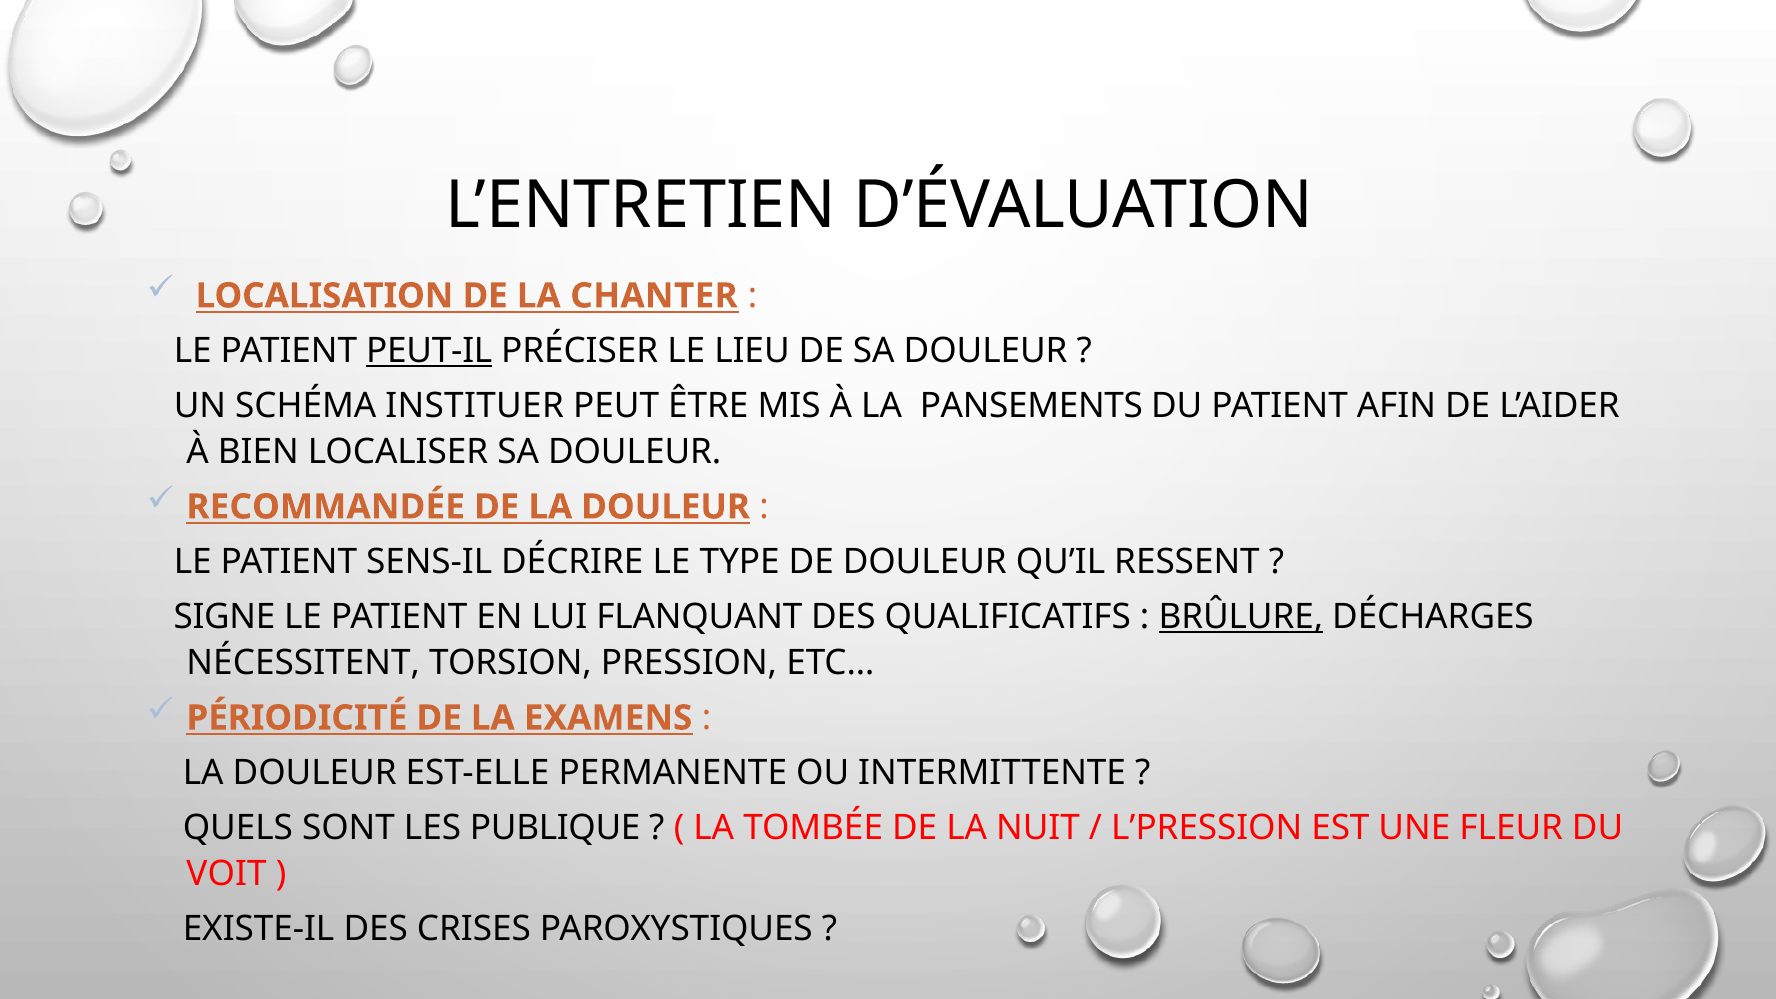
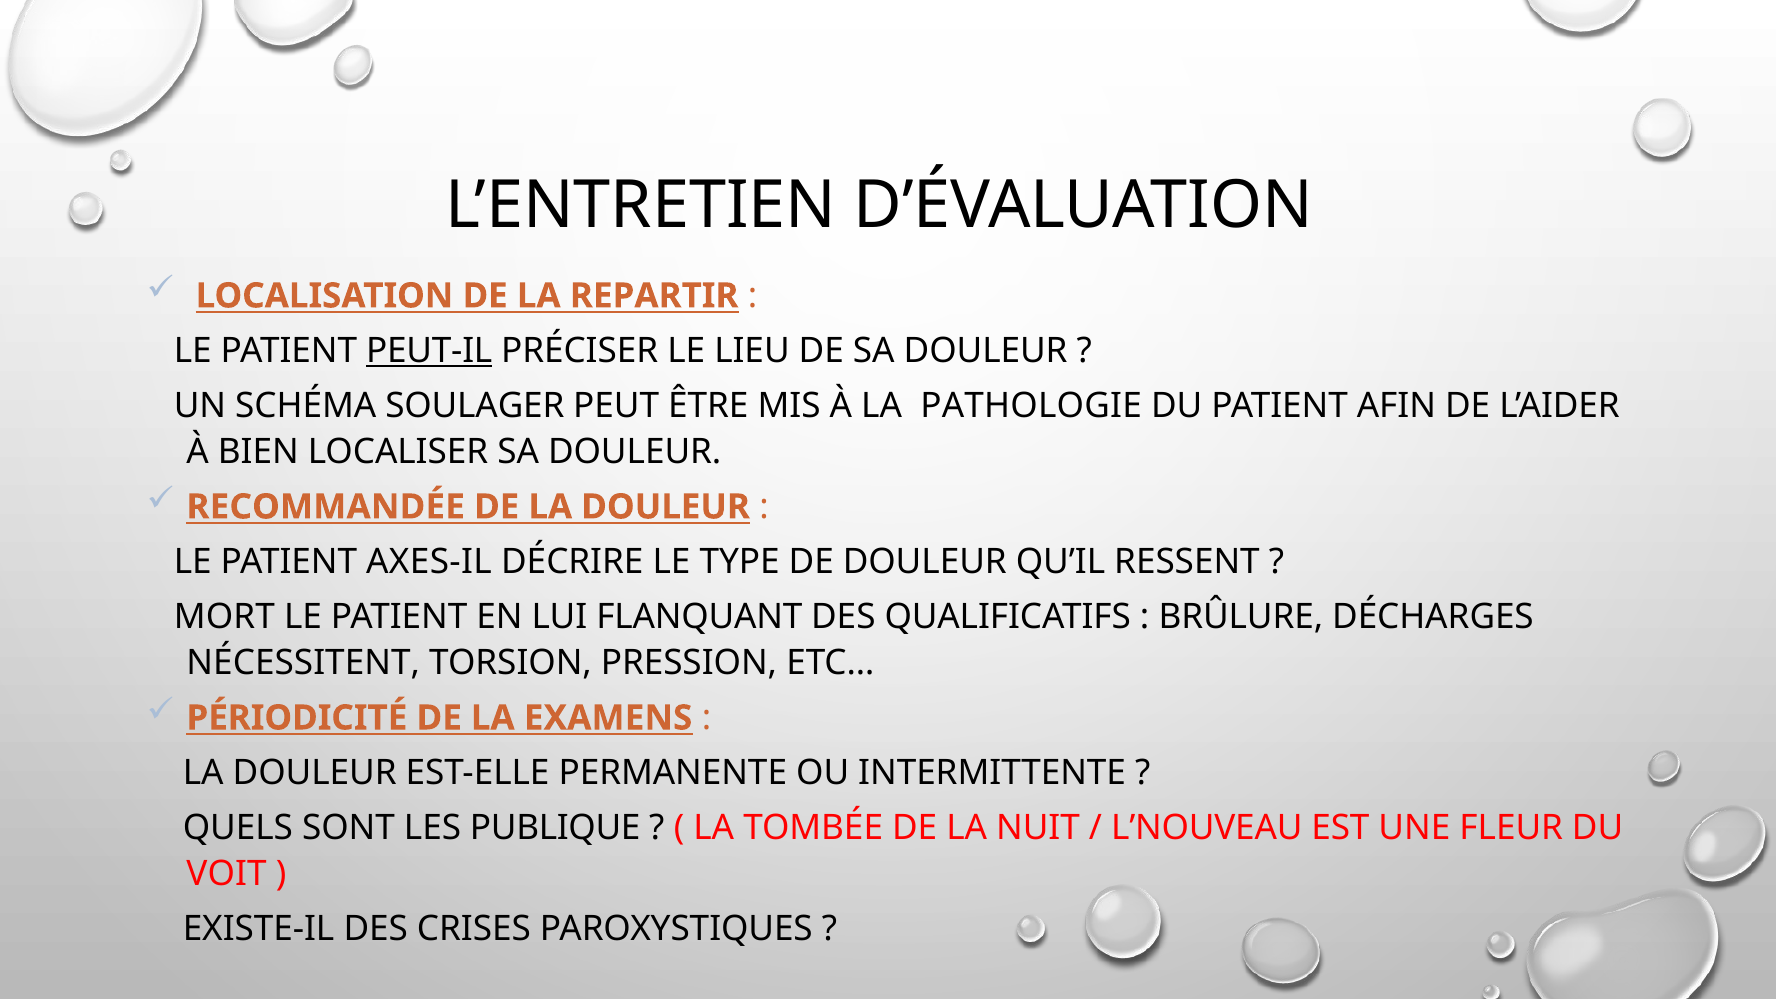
CHANTER: CHANTER -> REPARTIR (654, 296)
INSTITUER: INSTITUER -> SOULAGER (475, 406)
PANSEMENTS: PANSEMENTS -> PATHOLOGIE (1031, 406)
SENS-IL: SENS-IL -> AXES-IL (429, 562)
SIGNE: SIGNE -> MORT (224, 617)
BRÛLURE underline: present -> none (1241, 617)
L’PRESSION: L’PRESSION -> L’NOUVEAU (1207, 828)
